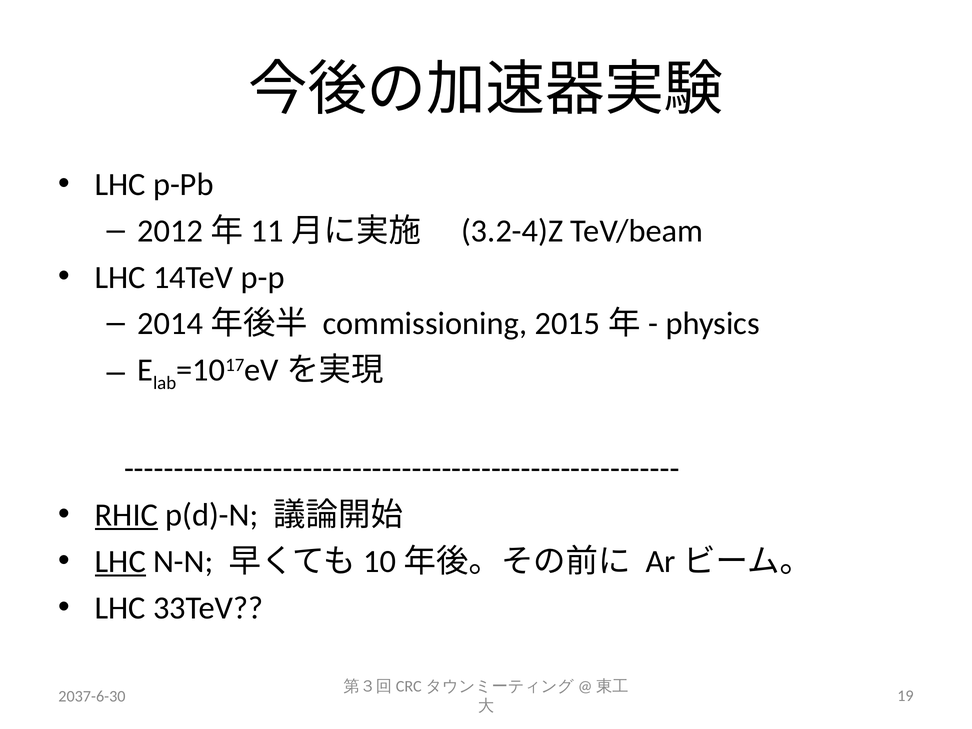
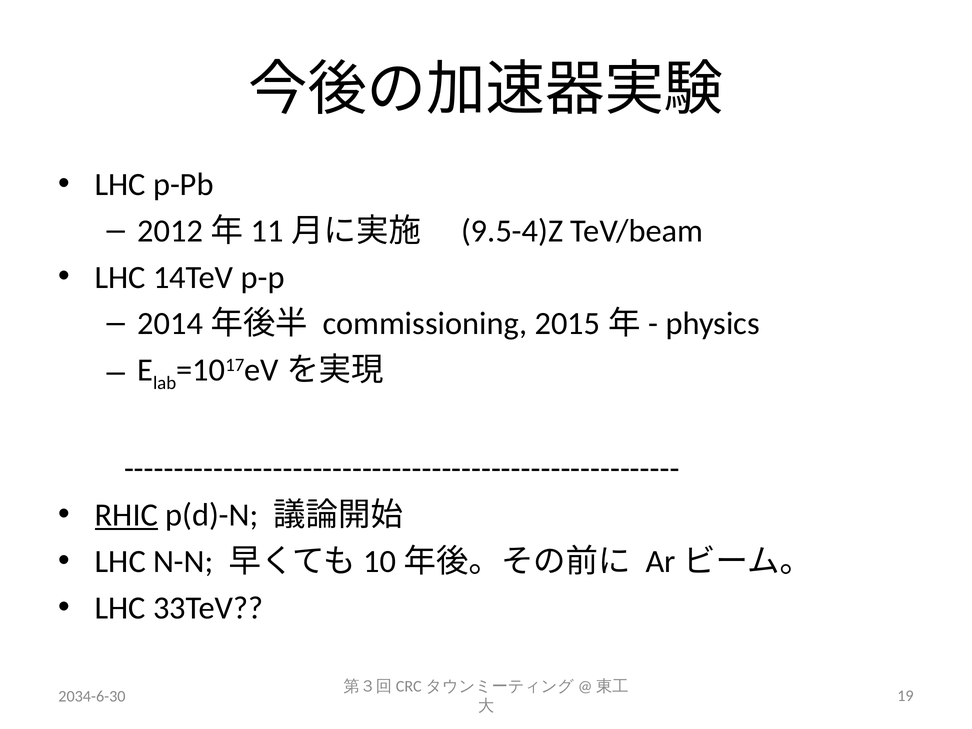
3.2-4)Z: 3.2-4)Z -> 9.5-4)Z (512, 231)
LHC underline: present -> none (120, 561)
2037-6-30: 2037-6-30 -> 2034-6-30 (92, 696)
